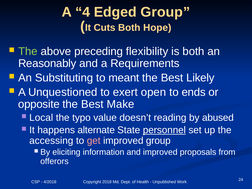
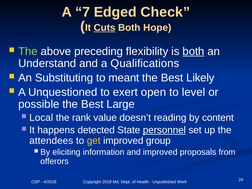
4: 4 -> 7 (83, 12)
Edged Group: Group -> Check (165, 12)
Cuts underline: none -> present (105, 28)
both underline: none -> present (194, 51)
Reasonably: Reasonably -> Understand (47, 63)
Requirements: Requirements -> Qualifications (145, 63)
ends: ends -> level (194, 92)
opposite: opposite -> possible (39, 104)
Make: Make -> Large (121, 104)
typo: typo -> rank (81, 118)
abused: abused -> content (218, 118)
alternate: alternate -> detected (96, 130)
accessing: accessing -> attendees (51, 141)
get colour: pink -> yellow (94, 141)
